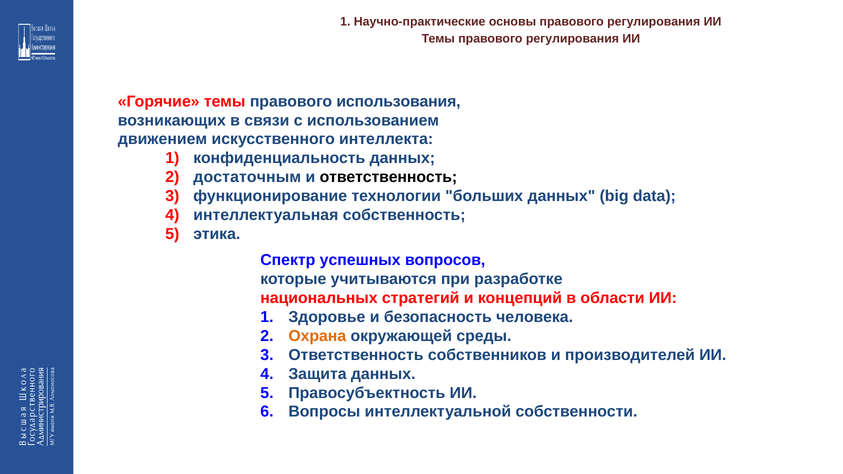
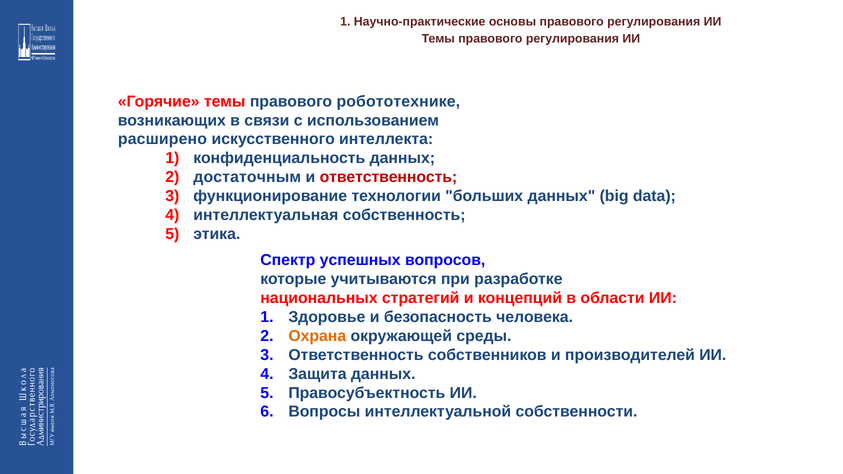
использования: использования -> робототехнике (398, 101)
движением: движением -> расширено (162, 139)
ответственность colour: black -> red (388, 177)
